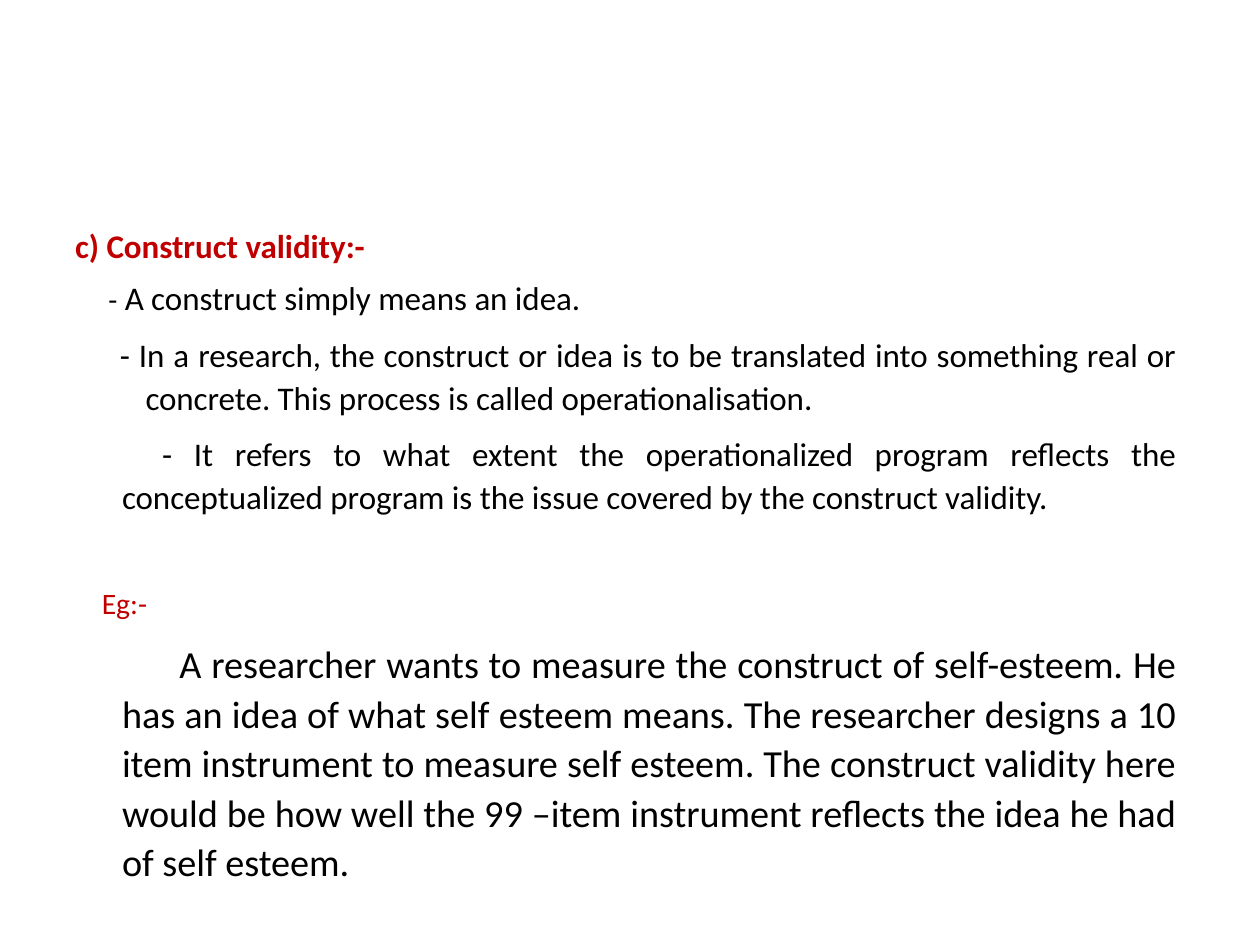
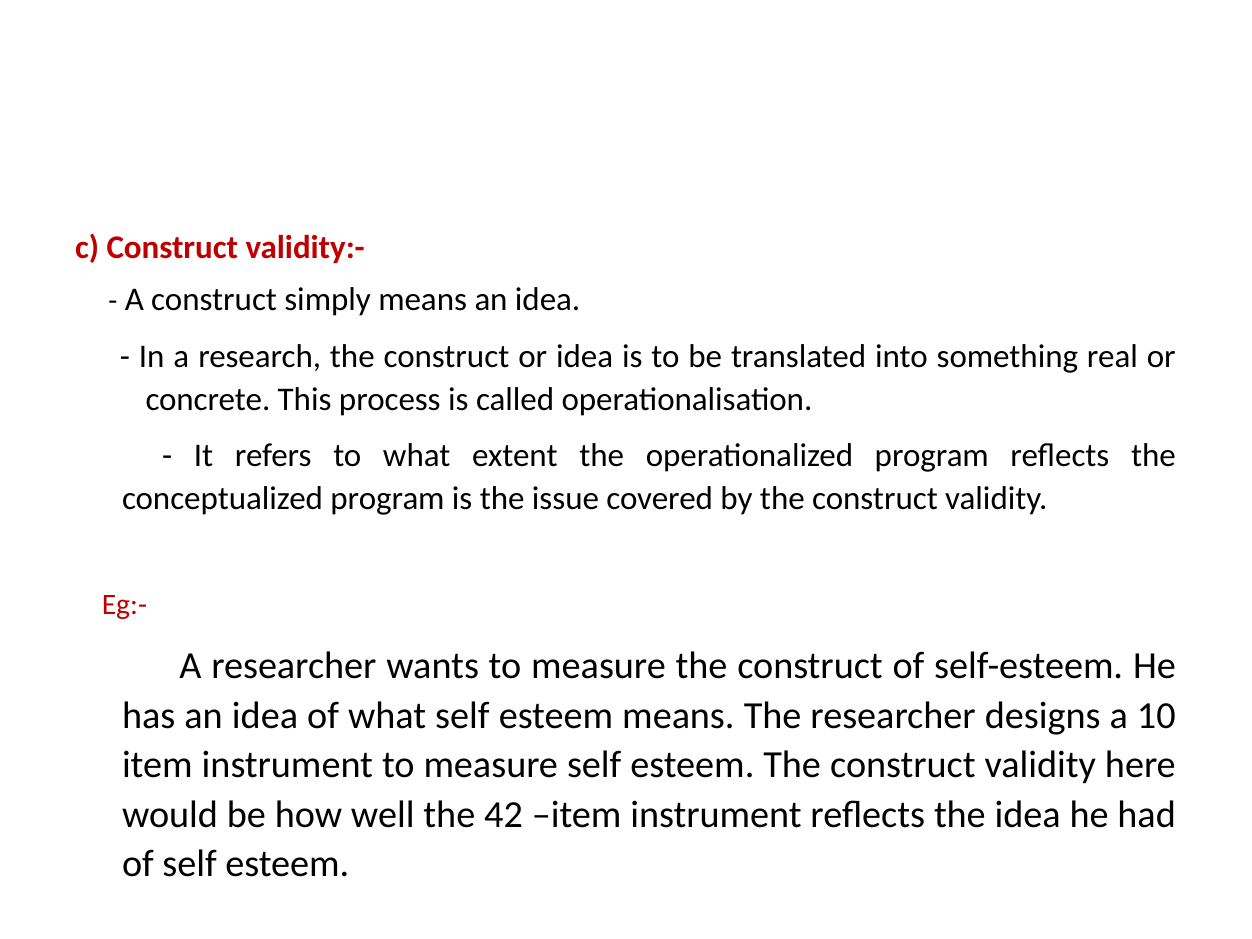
99: 99 -> 42 (504, 815)
